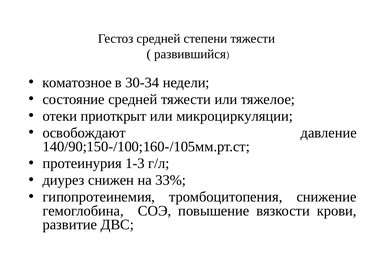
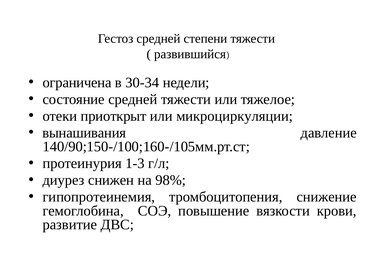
коматозное: коматозное -> ограничена (77, 83)
освобождают: освобождают -> вынашивания (84, 133)
33%: 33% -> 98% (171, 181)
